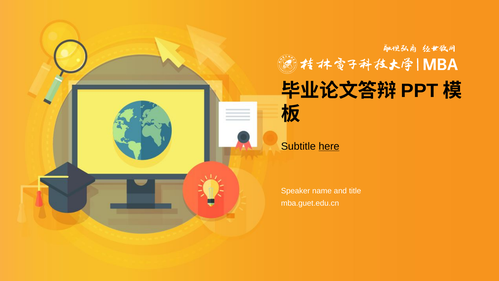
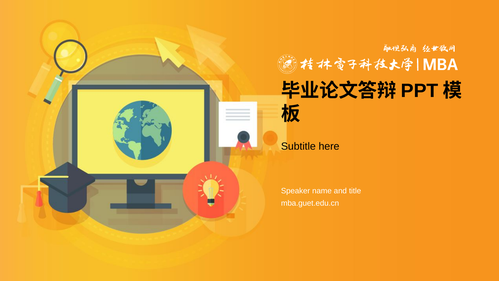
here underline: present -> none (329, 146)
